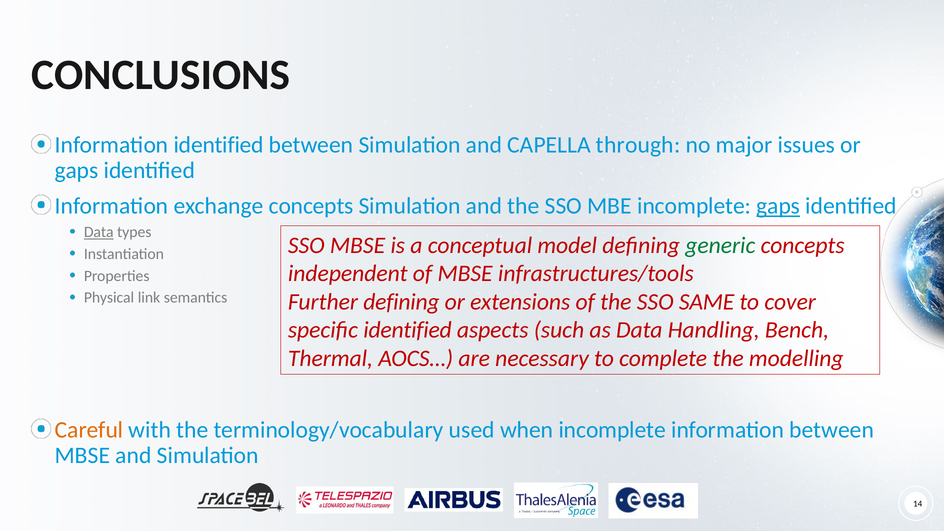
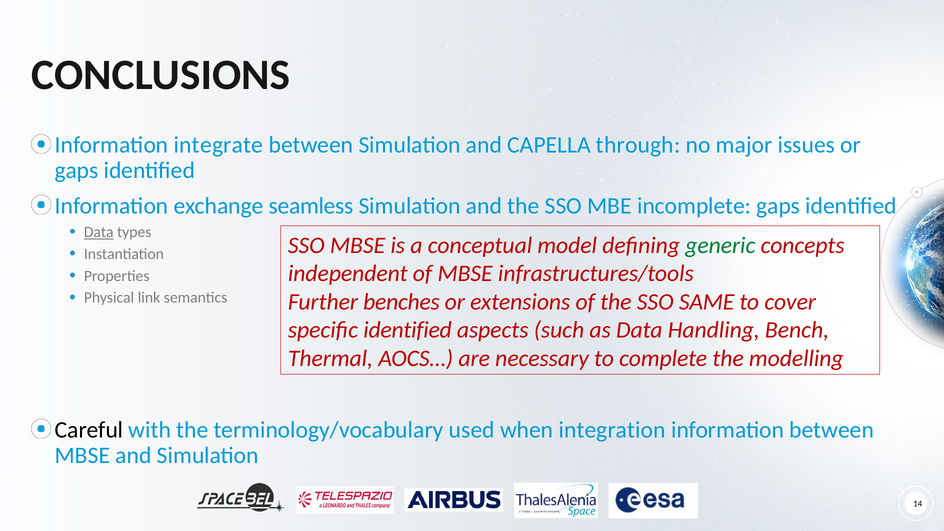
Information identified: identified -> integrate (218, 145)
exchange concepts: concepts -> seamless (311, 206)
gaps underline: present -> none (778, 206)
Further defining: defining -> benches (401, 302)
Careful colour: orange -> black (89, 430)
when incomplete: incomplete -> integration (612, 430)
